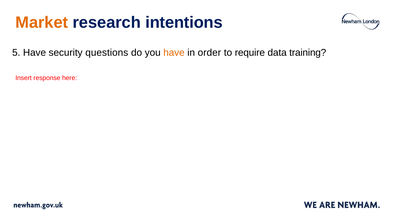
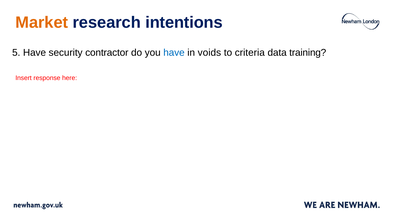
questions: questions -> contractor (107, 53)
have colour: orange -> blue (174, 53)
order: order -> voids (209, 53)
require: require -> criteria (250, 53)
